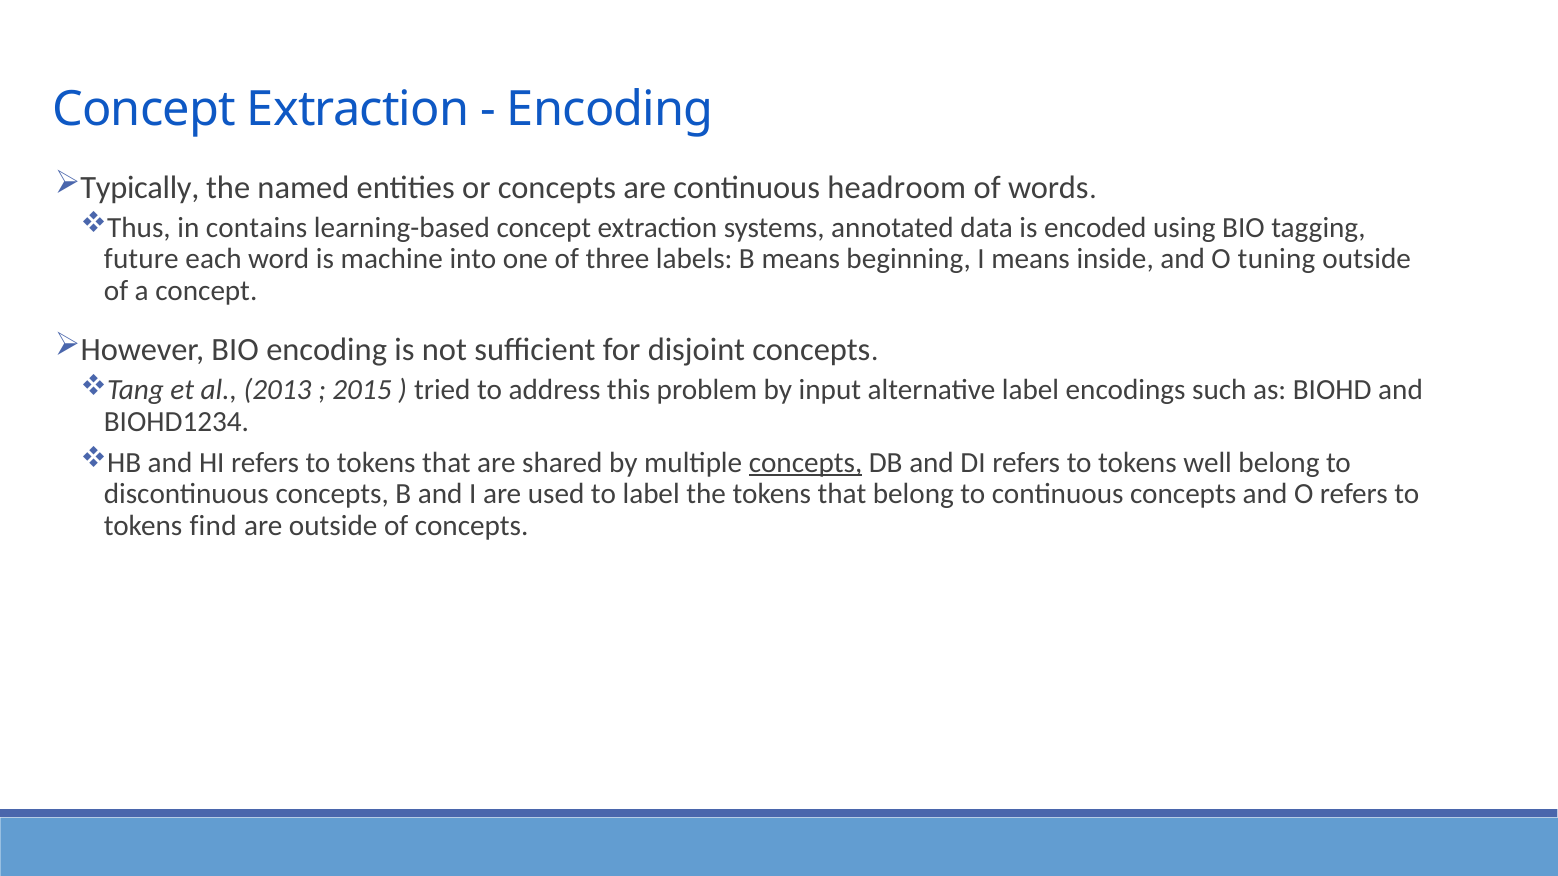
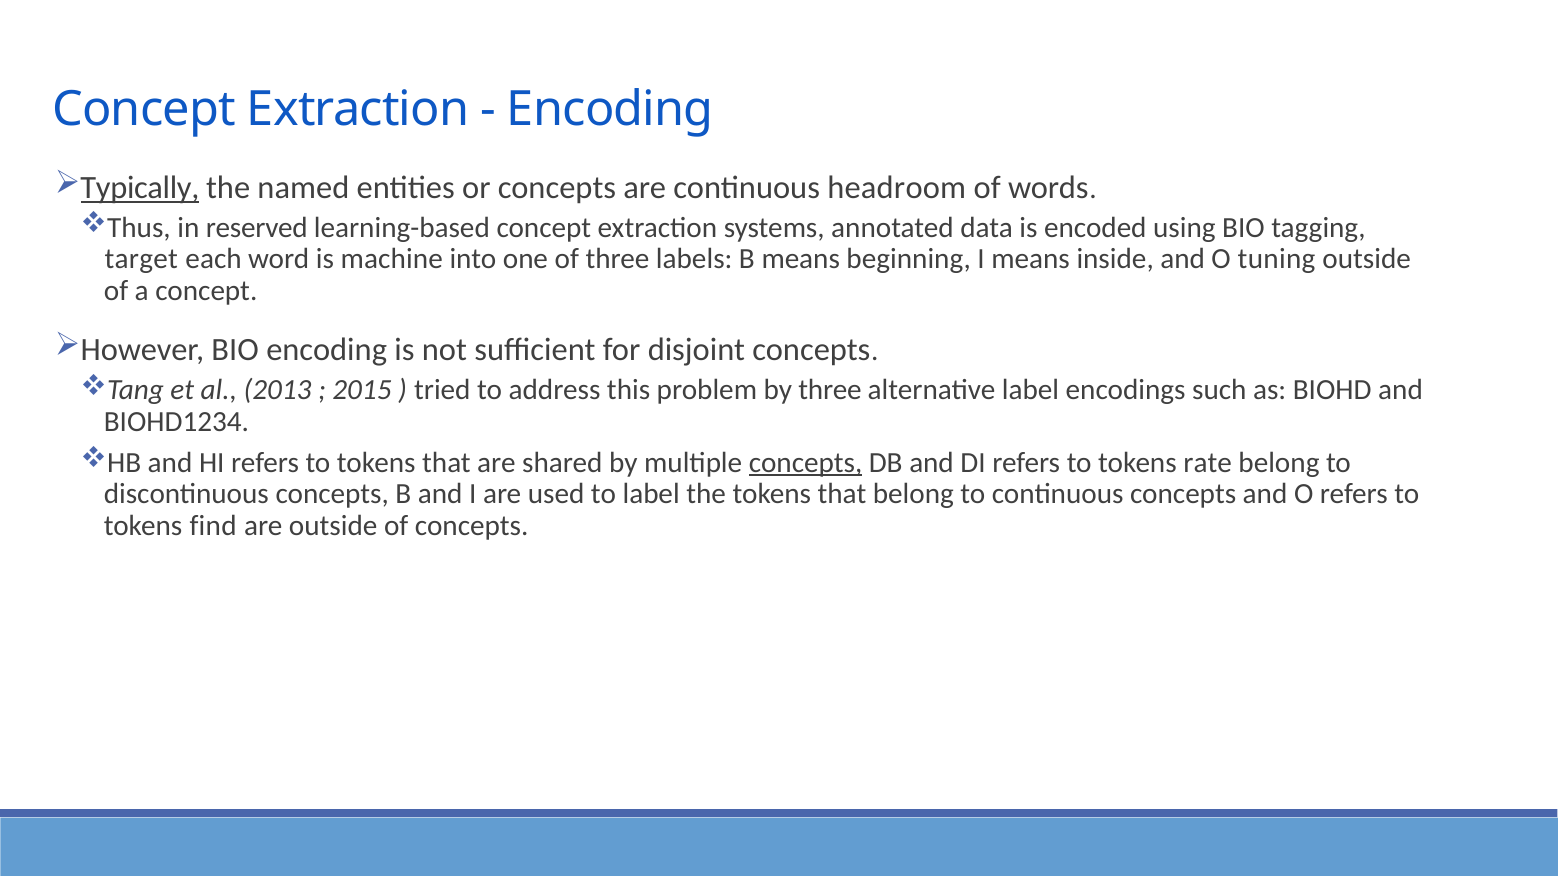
Typically underline: none -> present (140, 188)
contains: contains -> reserved (257, 228)
future: future -> target (141, 259)
by input: input -> three (830, 390)
well: well -> rate (1208, 463)
